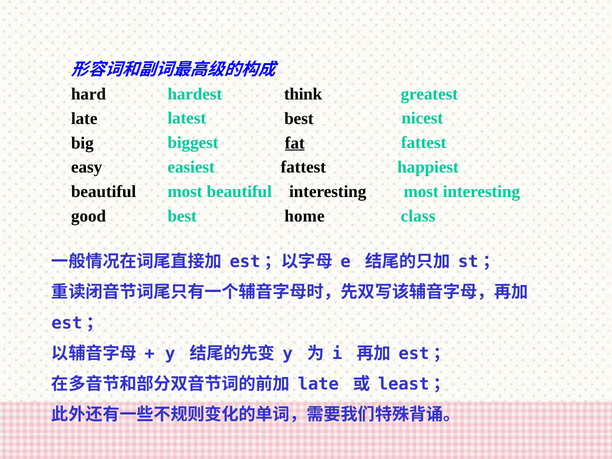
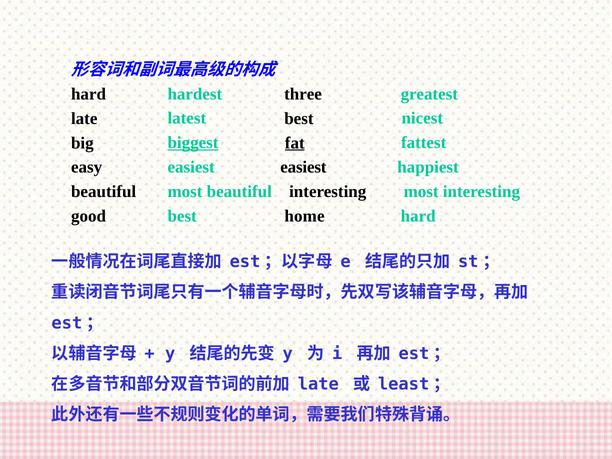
think: think -> three (303, 94)
biggest underline: none -> present (193, 143)
easy fattest: fattest -> easiest (303, 167)
best class: class -> hard (418, 216)
